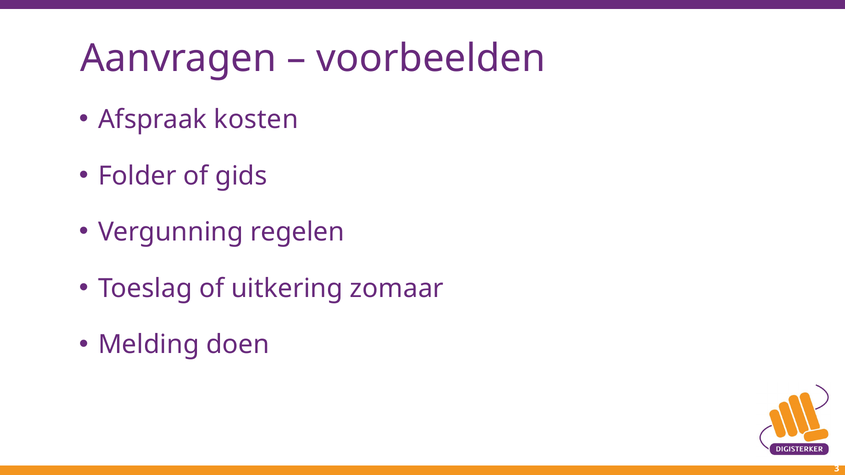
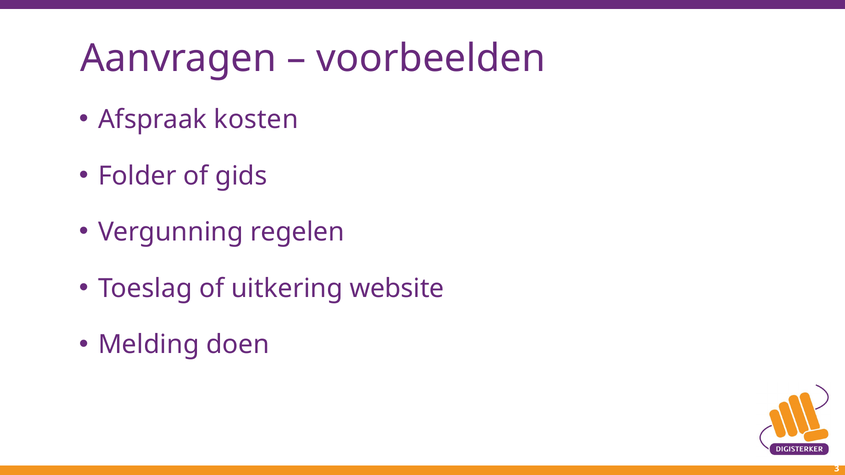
zomaar: zomaar -> website (397, 289)
